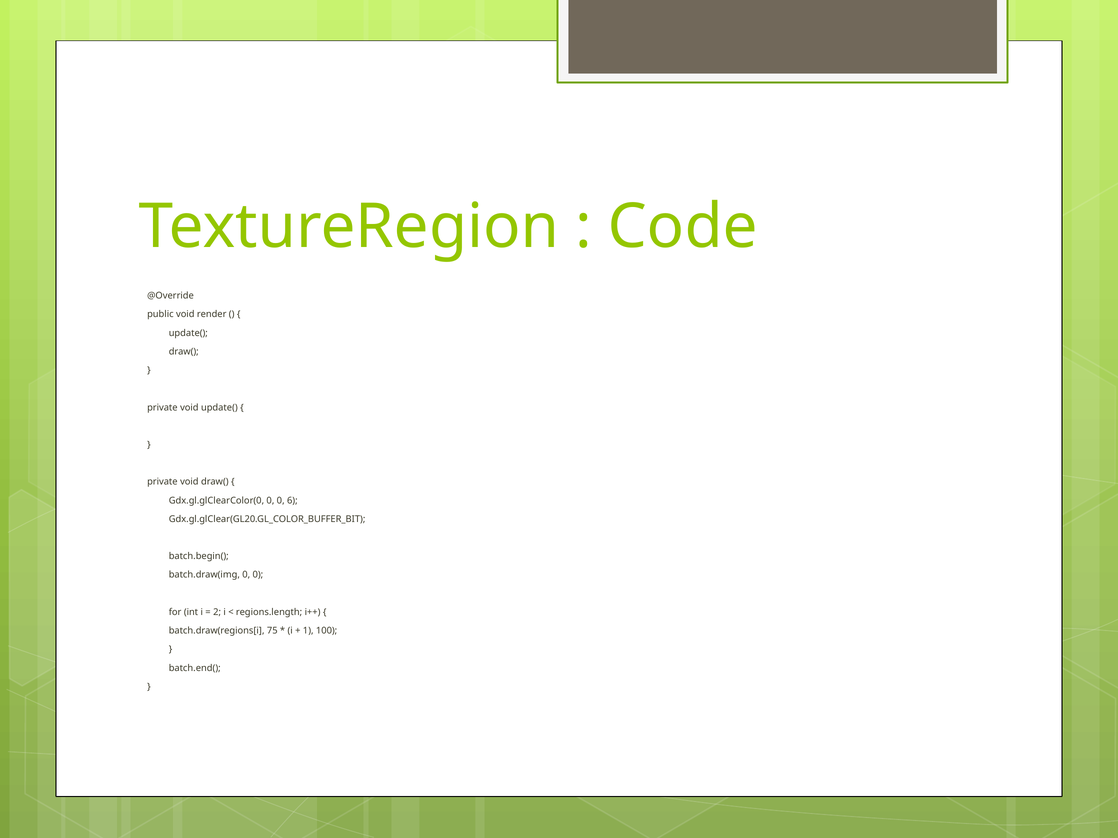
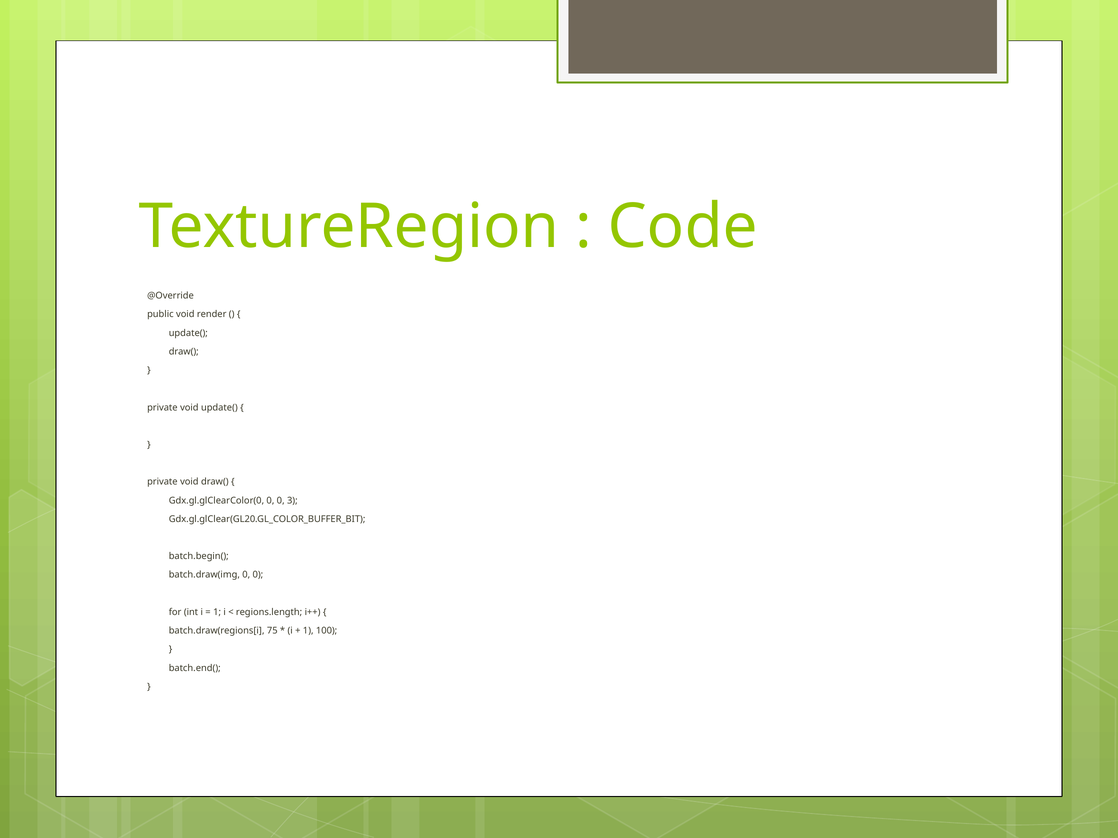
6: 6 -> 3 (292, 501)
2: 2 -> 1 (217, 612)
